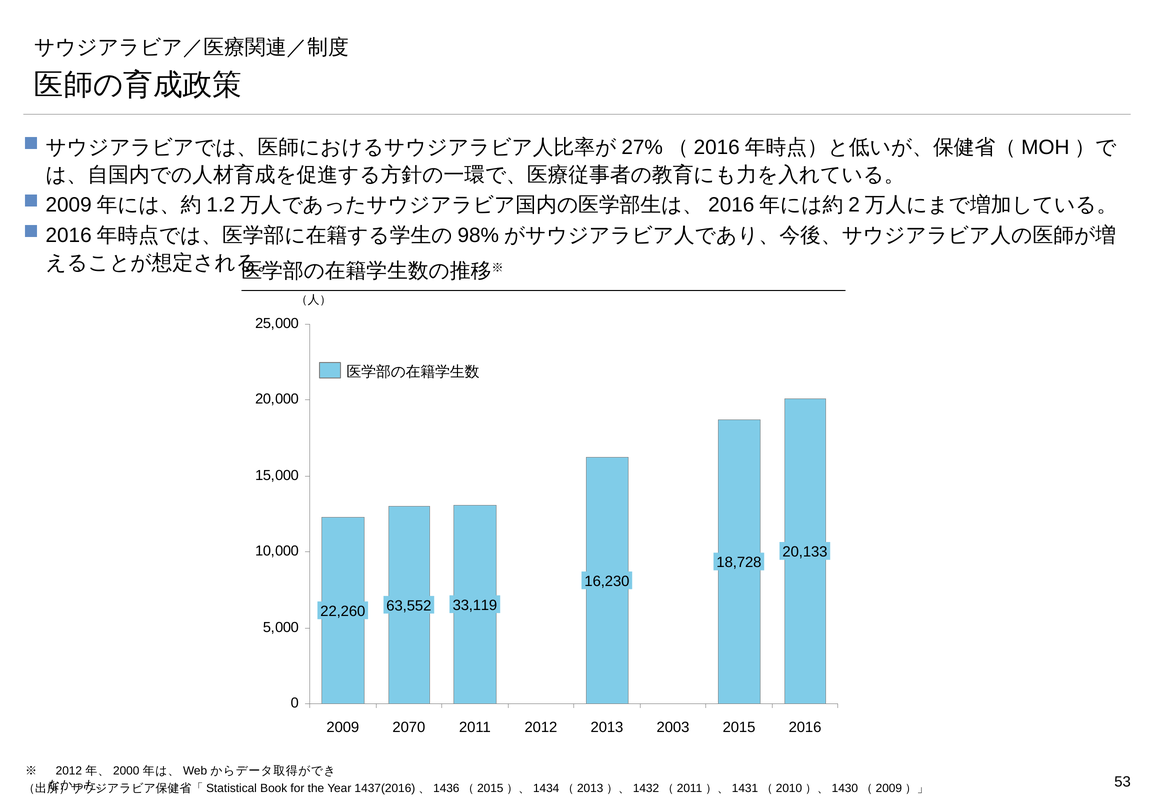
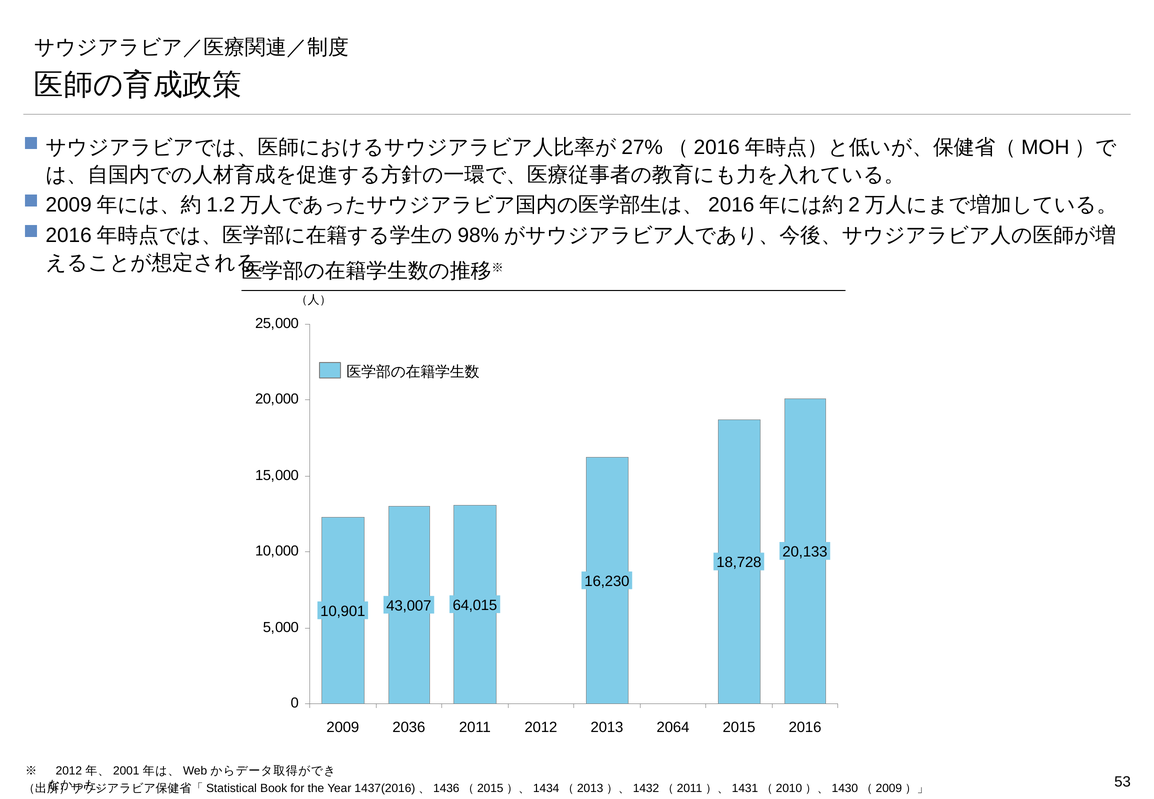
33,119: 33,119 -> 64,015 (475, 605)
63,552: 63,552 -> 43,007 (409, 606)
22,260: 22,260 -> 10,901 (343, 611)
2070: 2070 -> 2036 (409, 727)
2003: 2003 -> 2064 (673, 727)
2000: 2000 -> 2001 (126, 771)
